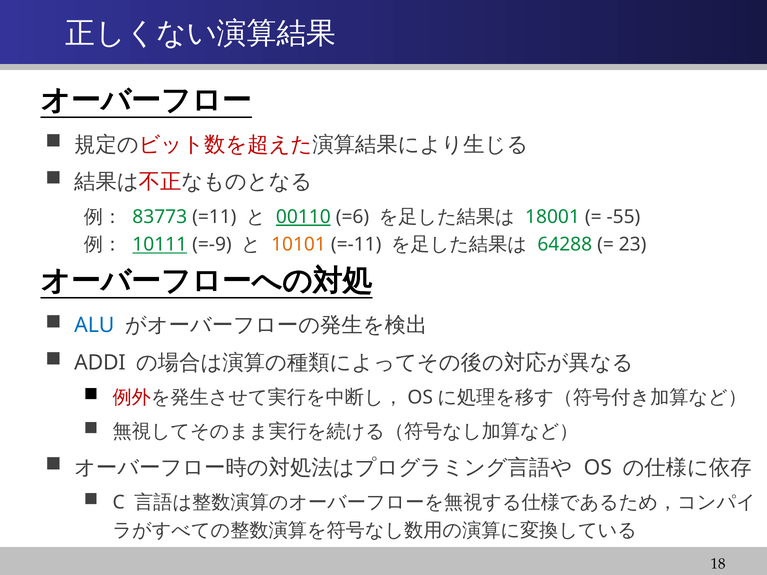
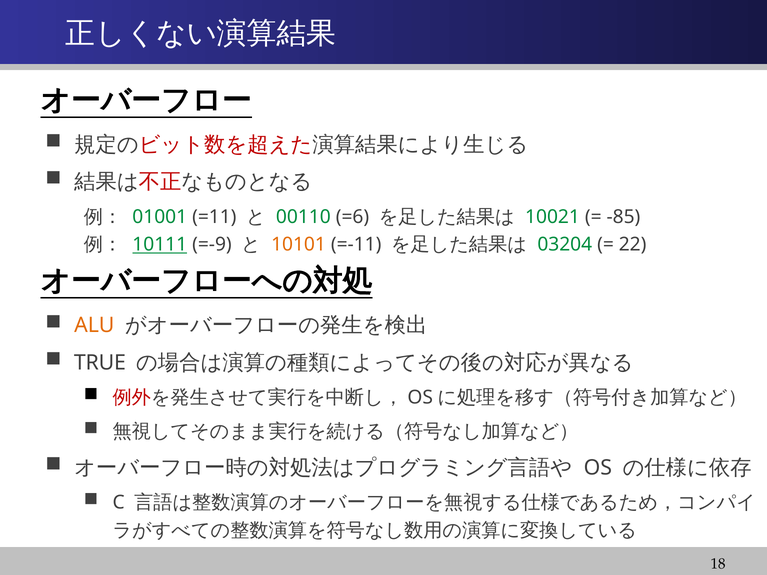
83773: 83773 -> 01001 (160, 217)
00110 underline: present -> none (303, 217)
18001: 18001 -> 10021 (553, 217)
-55: -55 -> -85 (623, 217)
64288: 64288 -> 03204 (565, 245)
23: 23 -> 22 (633, 245)
ALU colour: blue -> orange (94, 326)
ADDI: ADDI -> TRUE (100, 363)
